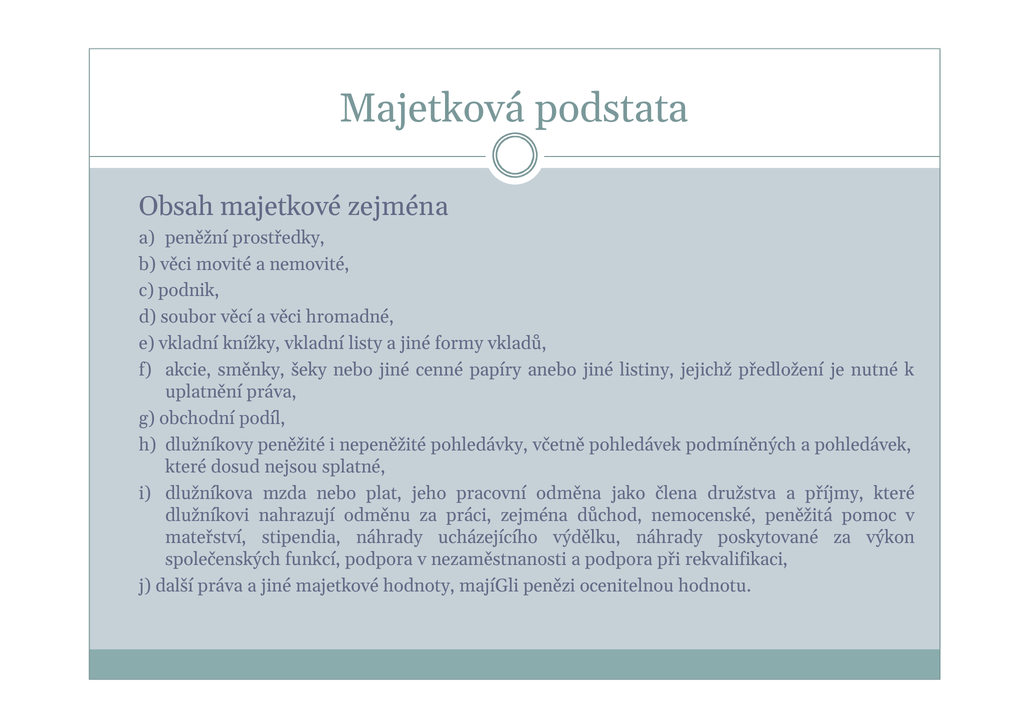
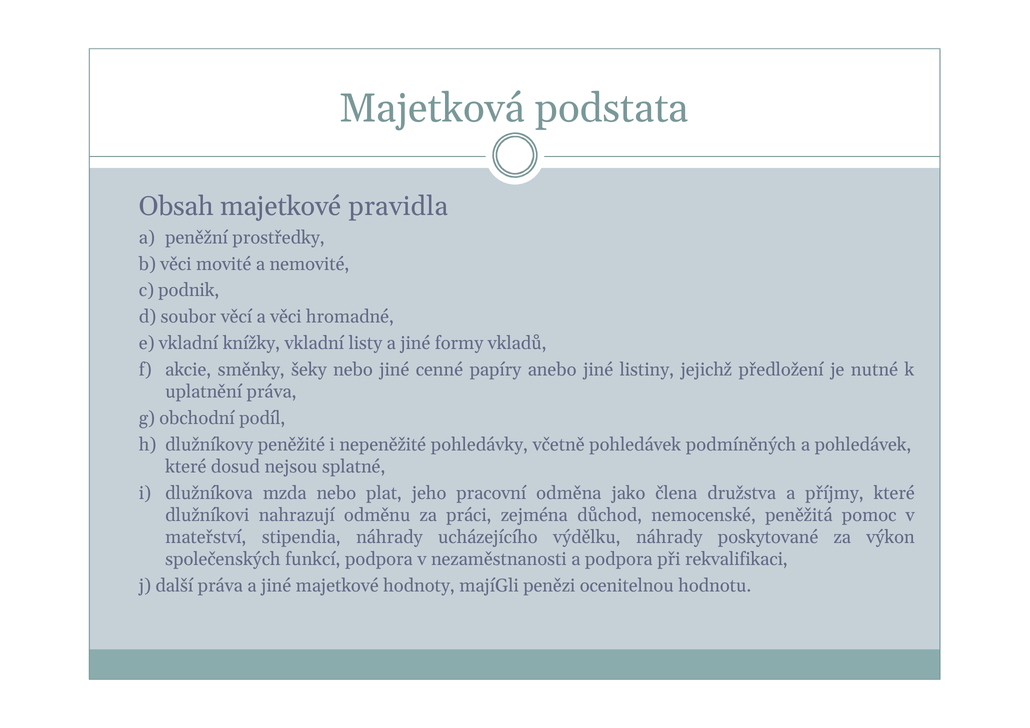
majetkové zejména: zejména -> pravidla (398, 206)
